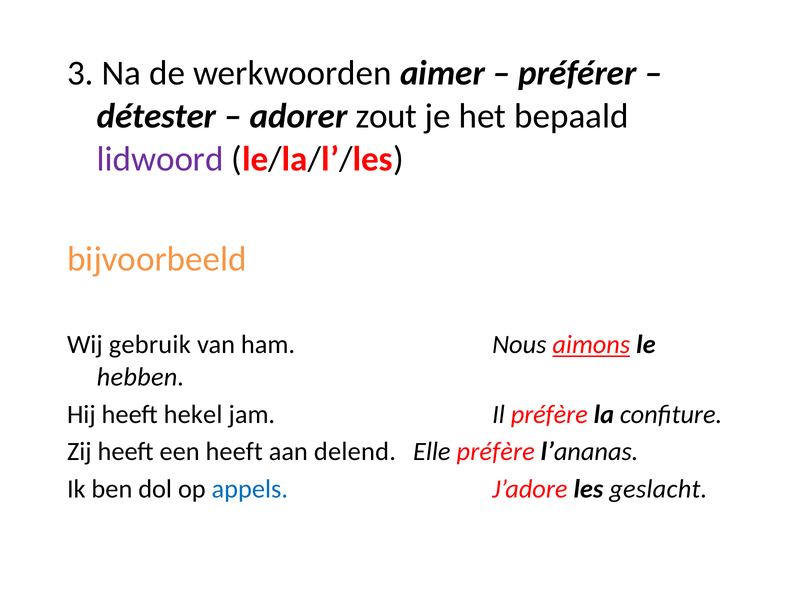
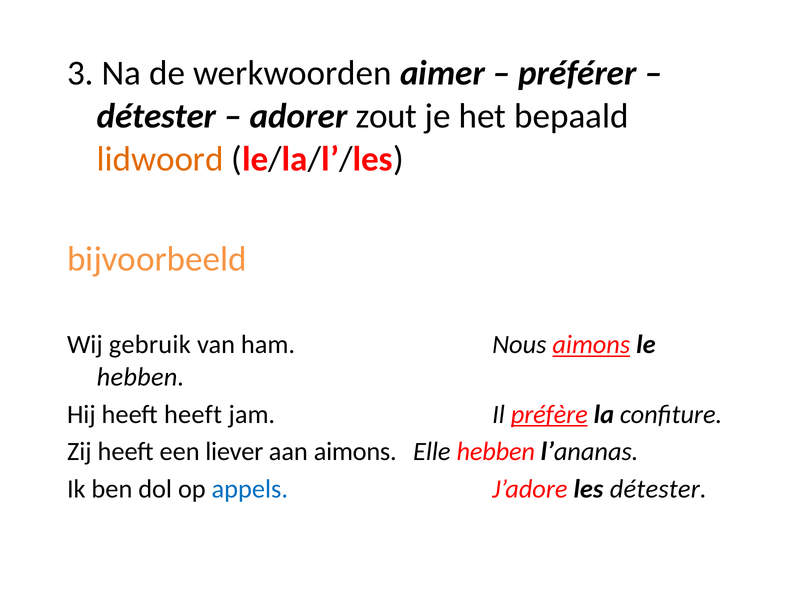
lidwoord colour: purple -> orange (160, 159)
heeft hekel: hekel -> heeft (193, 415)
préfère underline: none -> present (549, 415)
een heeft: heeft -> liever (234, 452)
aan delend: delend -> aimons (355, 452)
Elle préfère: préfère -> hebben (496, 452)
les geslacht: geslacht -> détester (658, 489)
